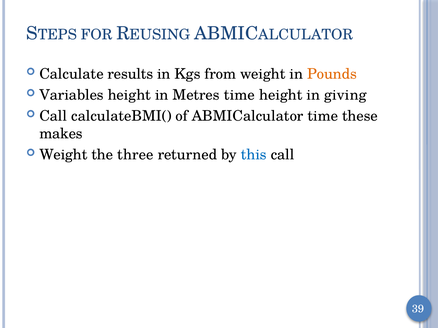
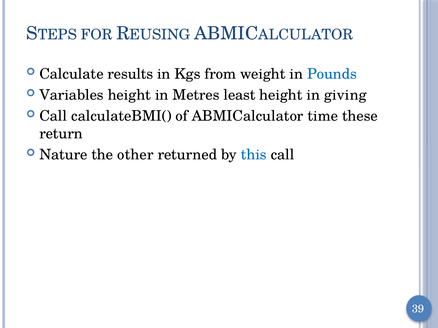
Pounds colour: orange -> blue (332, 74)
Metres time: time -> least (239, 95)
makes: makes -> return (61, 134)
Weight: Weight -> Nature (63, 155)
three: three -> other (135, 155)
